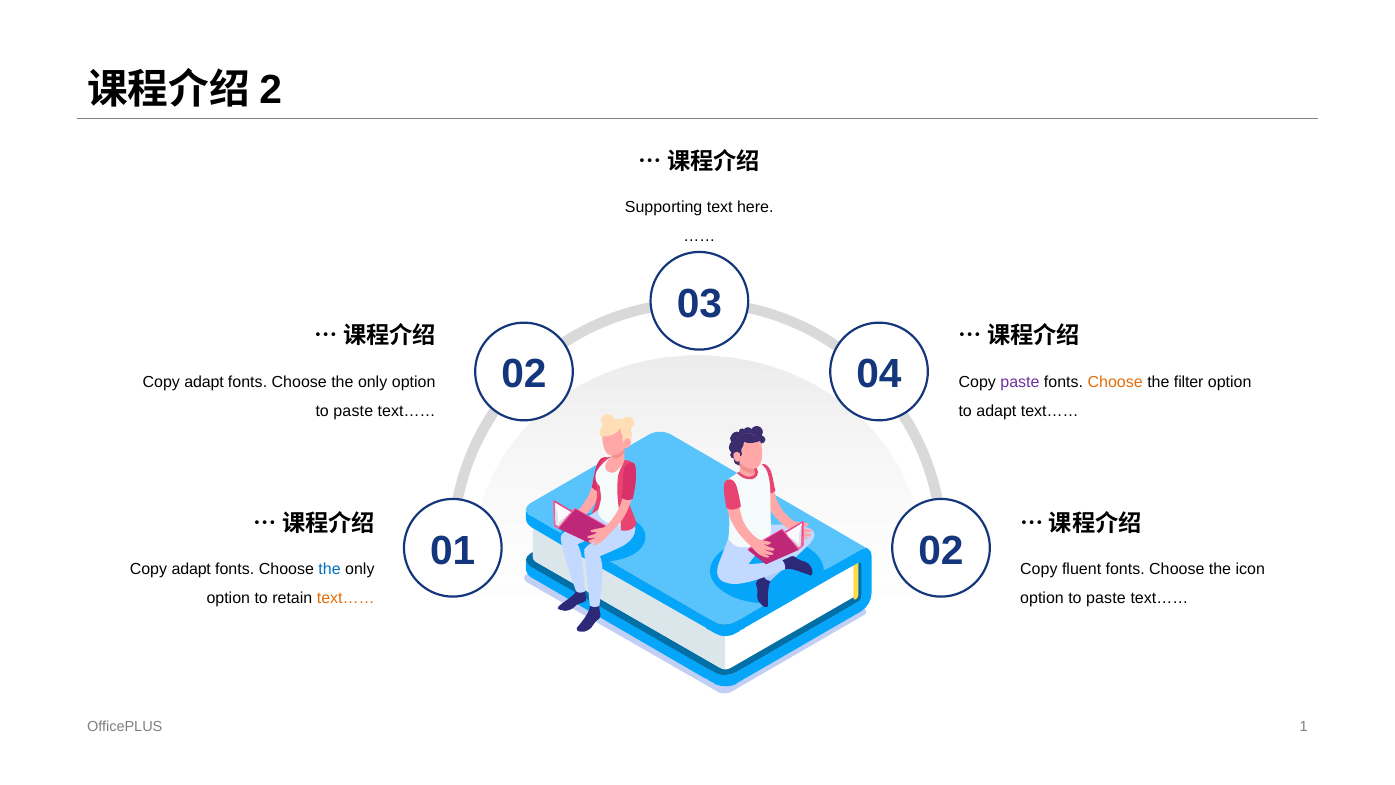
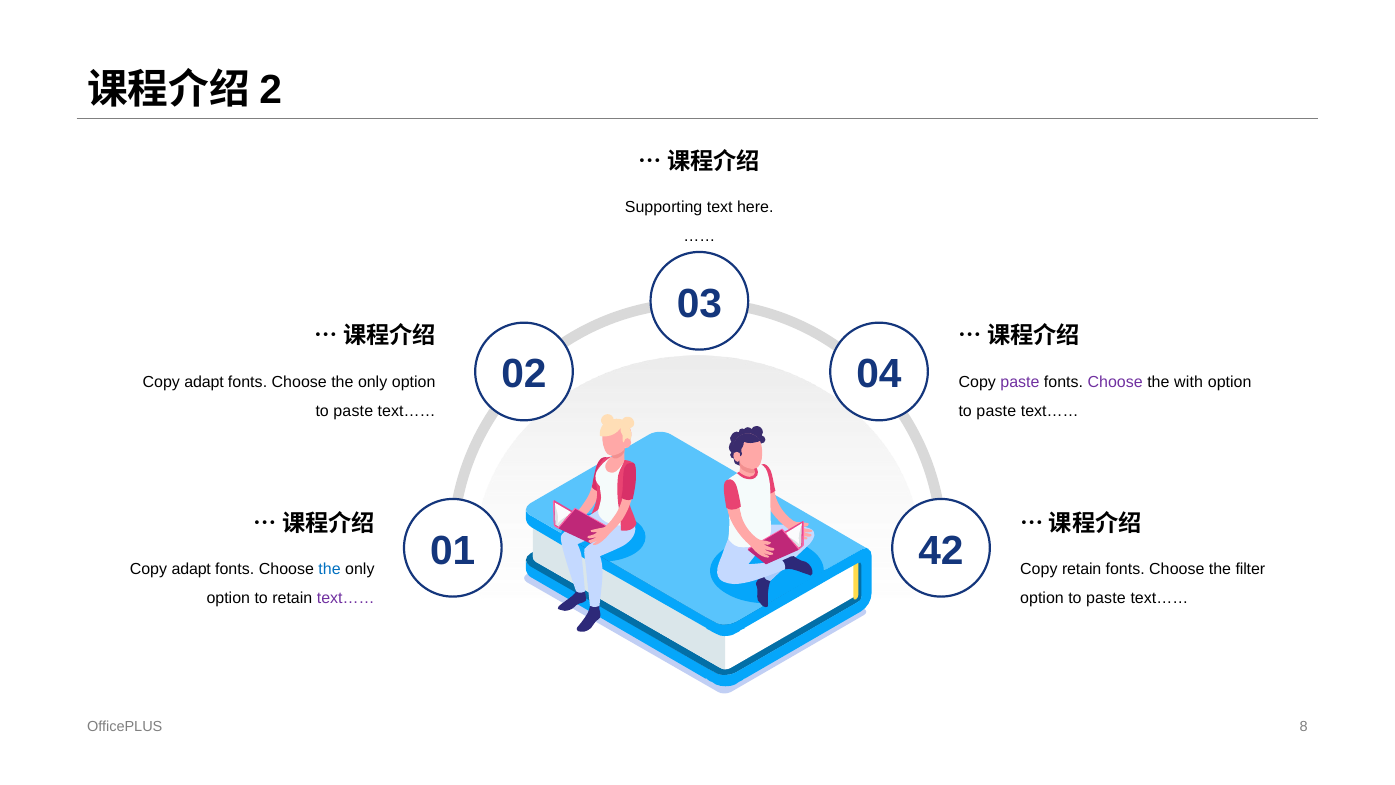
Choose colour: orange -> purple (1115, 382)
filter: filter -> with (1189, 382)
adapt: adapt -> paste (996, 411)
01 02: 02 -> 42 (941, 550)
Copy fluent: fluent -> retain (1082, 569)
icon: icon -> filter (1250, 569)
text…… colour: orange -> purple (346, 598)
1: 1 -> 8 (1304, 727)
